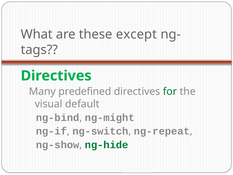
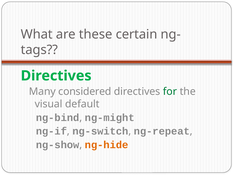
except: except -> certain (137, 34)
predefined: predefined -> considered (85, 91)
ng-hide colour: green -> orange (107, 145)
